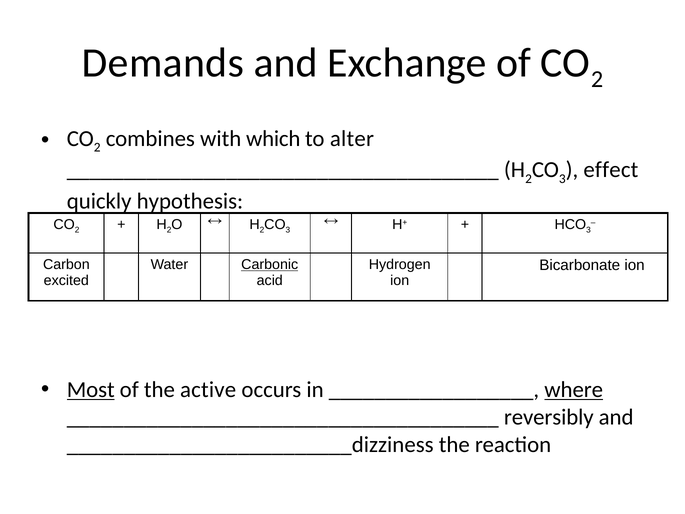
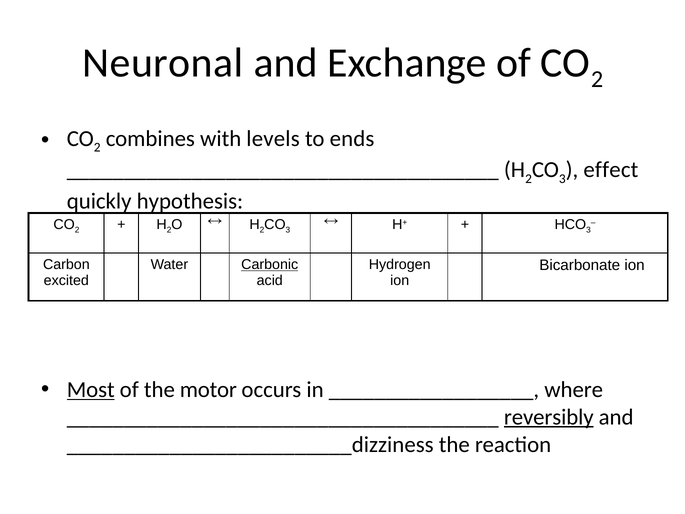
Demands: Demands -> Neuronal (163, 63)
which: which -> levels (273, 139)
alter: alter -> ends (352, 139)
active: active -> motor (208, 389)
where underline: present -> none (574, 389)
reversibly underline: none -> present (549, 417)
